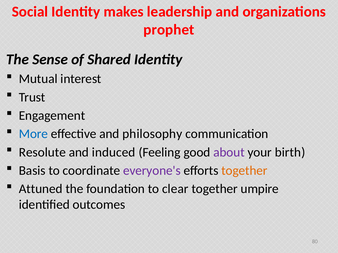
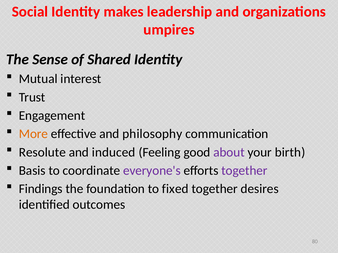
prophet: prophet -> umpires (169, 30)
More colour: blue -> orange (33, 134)
together colour: orange -> purple (244, 171)
Attuned: Attuned -> Findings (41, 189)
clear: clear -> fixed (175, 189)
umpire: umpire -> desires (260, 189)
